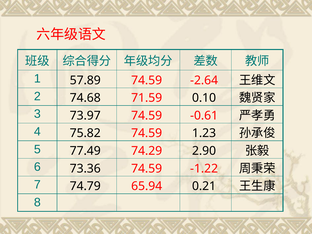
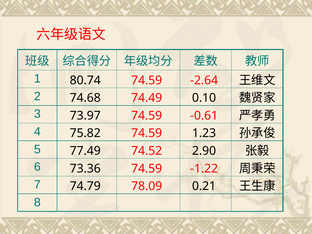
57.89: 57.89 -> 80.74 (85, 80)
71.59: 71.59 -> 74.49 (147, 98)
74.29: 74.29 -> 74.52 (147, 151)
65.94: 65.94 -> 78.09 (147, 186)
